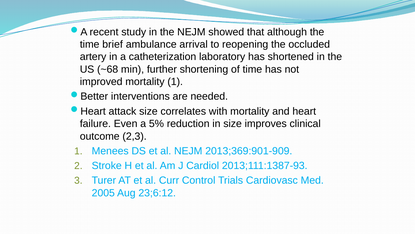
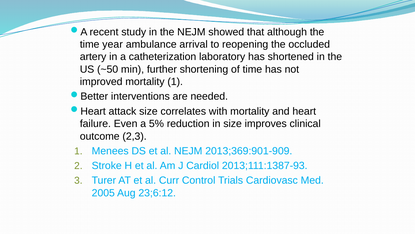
brief: brief -> year (113, 44)
~68: ~68 -> ~50 (108, 69)
